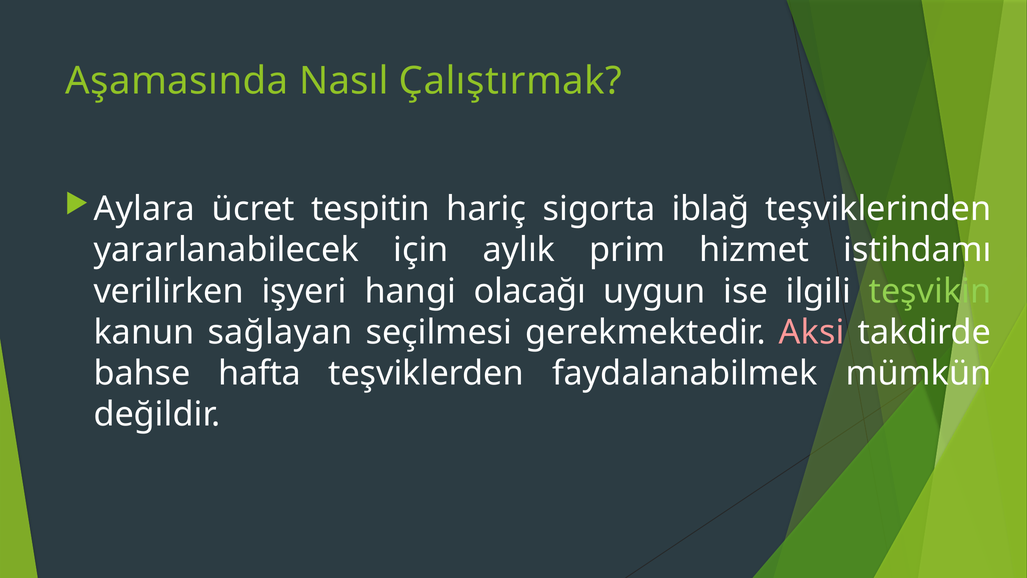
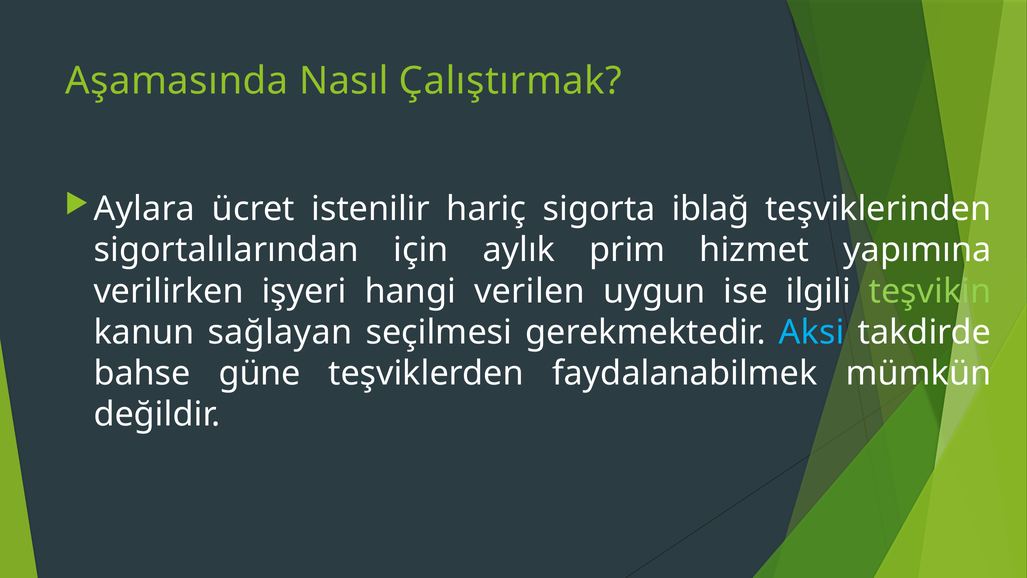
tespitin: tespitin -> istenilir (371, 209)
yararlanabilecek: yararlanabilecek -> sigortalılarından (226, 250)
istihdamı: istihdamı -> yapımına (917, 250)
olacağı: olacağı -> verilen (530, 291)
Aksi colour: pink -> light blue (812, 332)
hafta: hafta -> güne (260, 373)
